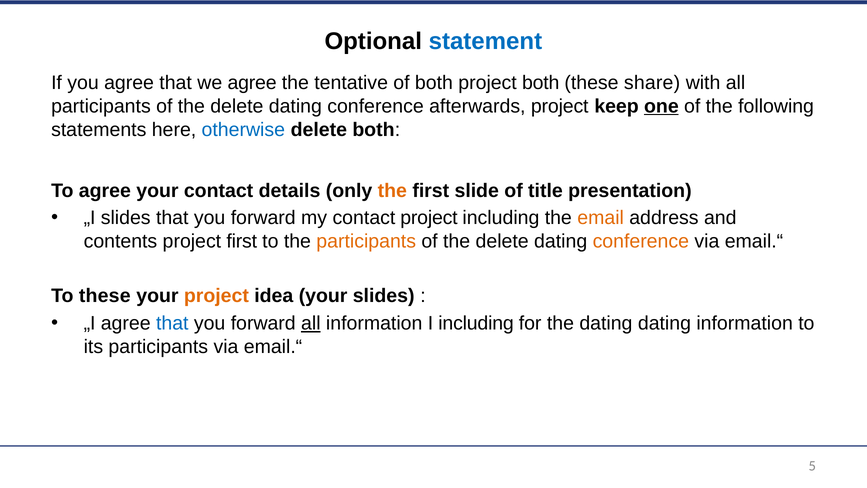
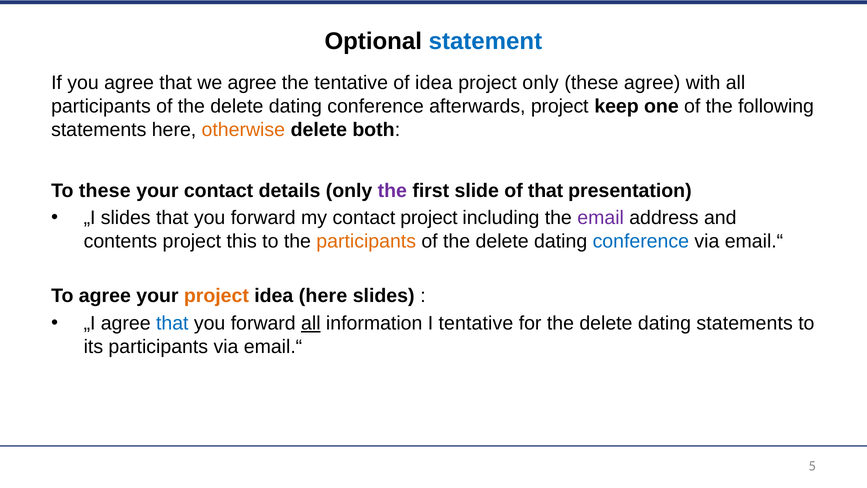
of both: both -> idea (434, 83)
project both: both -> only (541, 83)
these share: share -> agree (652, 83)
one underline: present -> none (661, 106)
otherwise colour: blue -> orange (243, 130)
To agree: agree -> these (105, 191)
the colour: orange -> purple (392, 191)
of title: title -> that (546, 191)
email colour: orange -> purple (601, 218)
project first: first -> this (242, 241)
conference colour: orange -> blue (641, 241)
To these: these -> agree (105, 296)
idea your: your -> here (323, 296)
I including: including -> tentative (476, 323)
for the dating: dating -> delete (606, 323)
dating information: information -> statements (745, 323)
